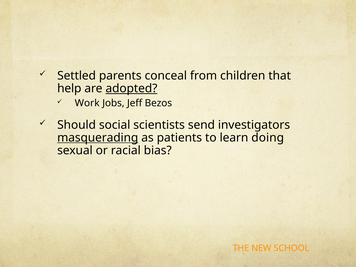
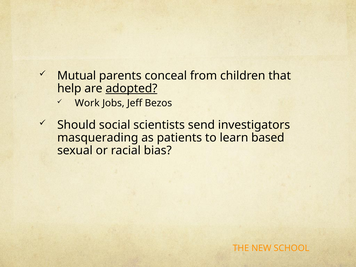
Settled: Settled -> Mutual (77, 76)
masquerading underline: present -> none (98, 138)
doing: doing -> based (268, 138)
